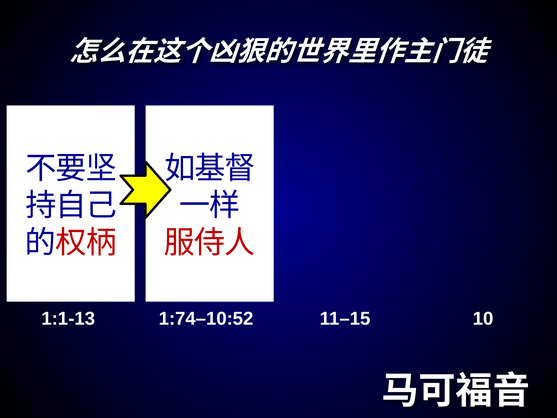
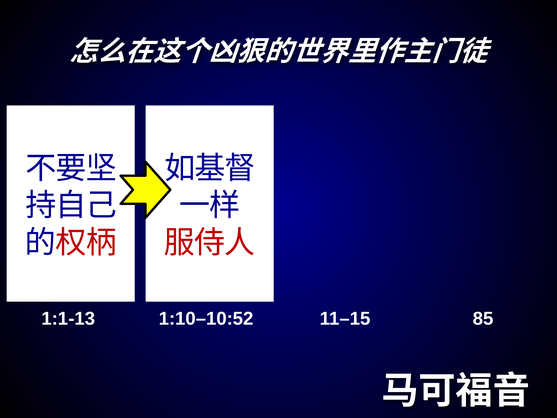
1:74–10:52: 1:74–10:52 -> 1:10–10:52 (206, 319)
10: 10 -> 85 (483, 319)
